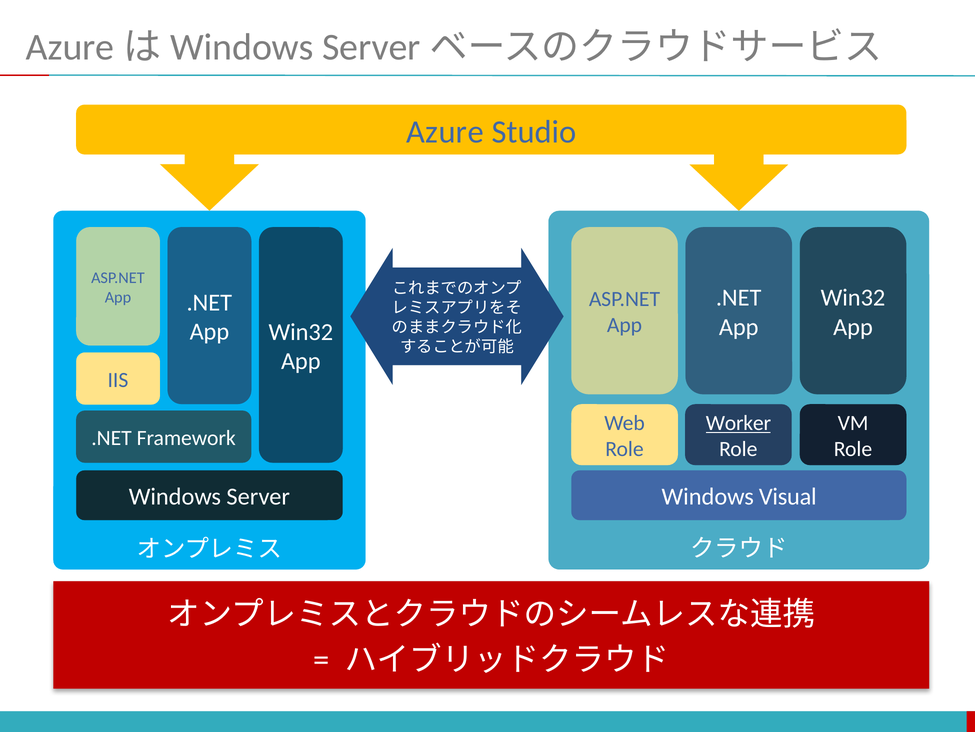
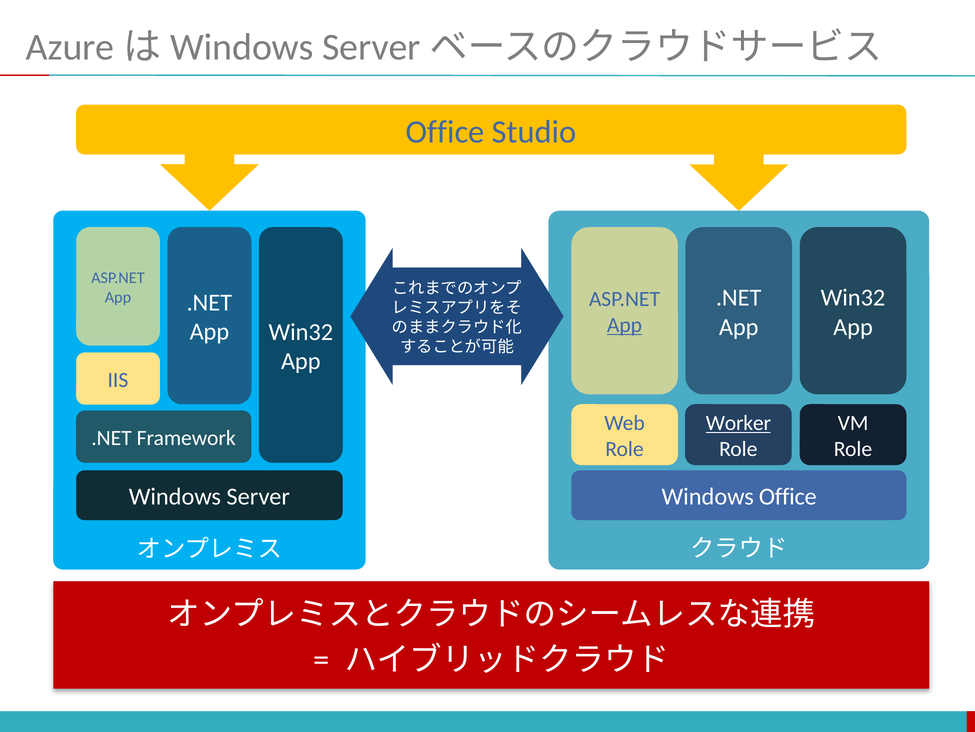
Azure: Azure -> Office (445, 132)
App underline: none -> present (625, 325)
Windows Visual: Visual -> Office (788, 496)
